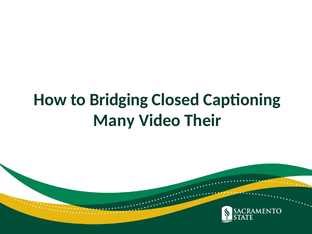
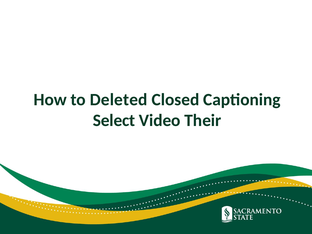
Bridging: Bridging -> Deleted (119, 100)
Many: Many -> Select (114, 120)
